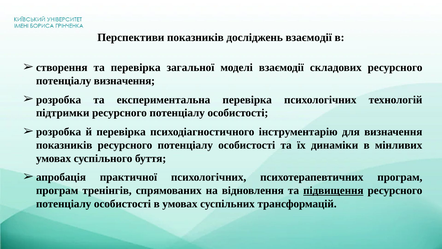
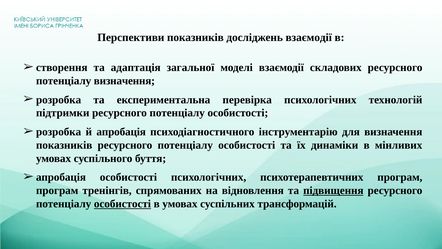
та перевірка: перевірка -> адаптація (136, 68)
й перевірка: перевірка -> апробація (121, 132)
практичної: практичної -> особистості (128, 177)
особистості underline: none -> present (122, 203)
